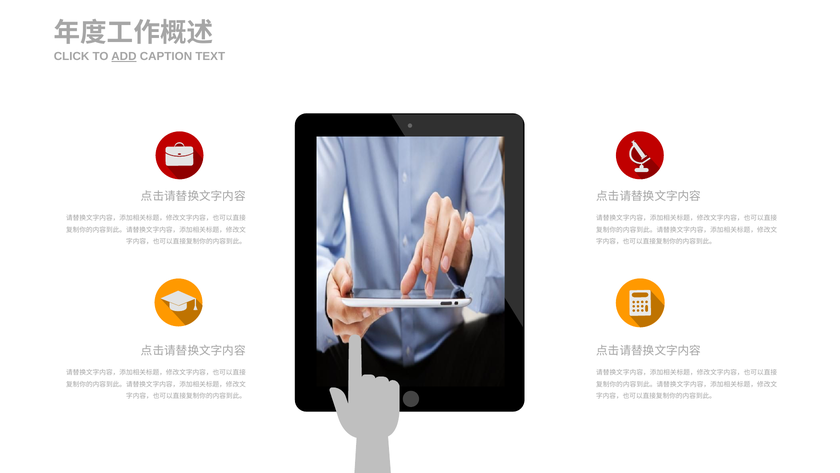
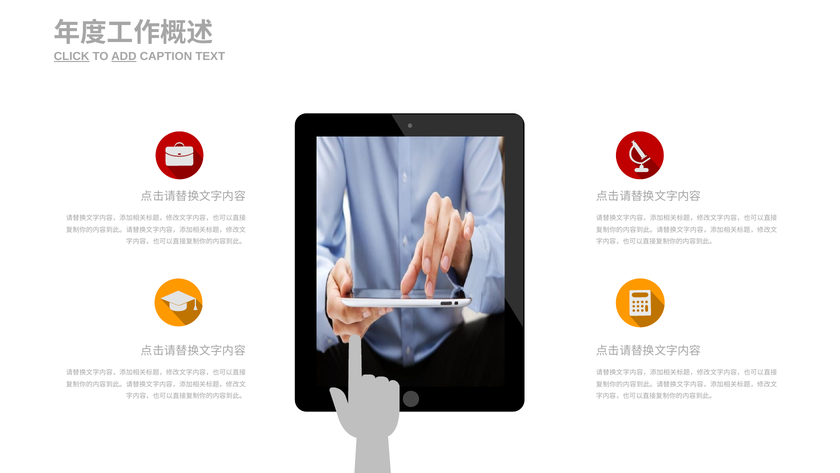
CLICK underline: none -> present (72, 56)
